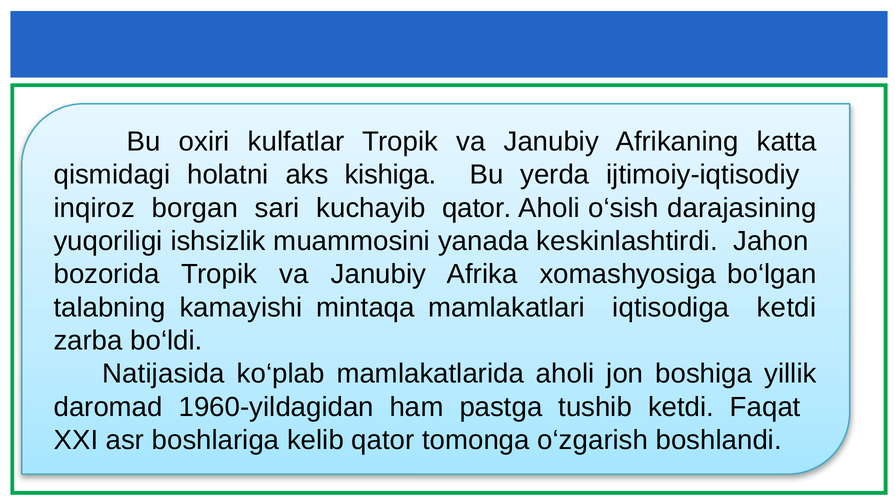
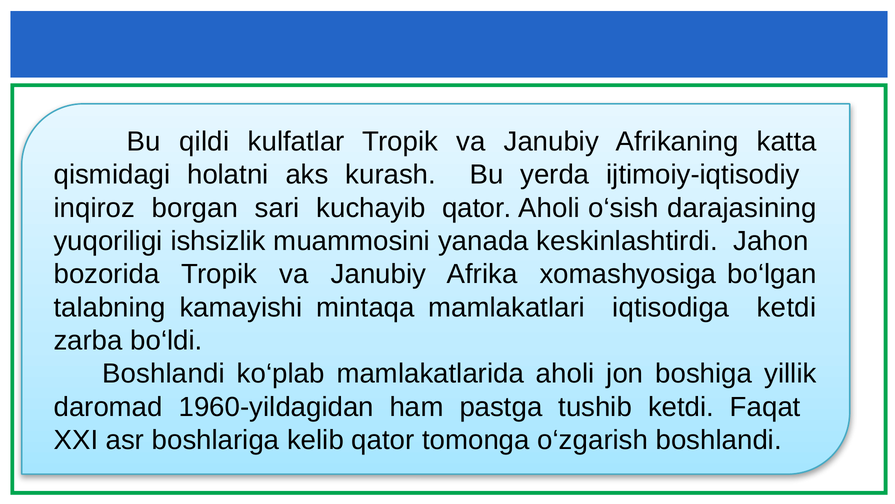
oxiri: oxiri -> qildi (204, 142)
kishiga: kishiga -> kurash (391, 175)
Natijasida: Natijasida -> Boshlandi (163, 374)
